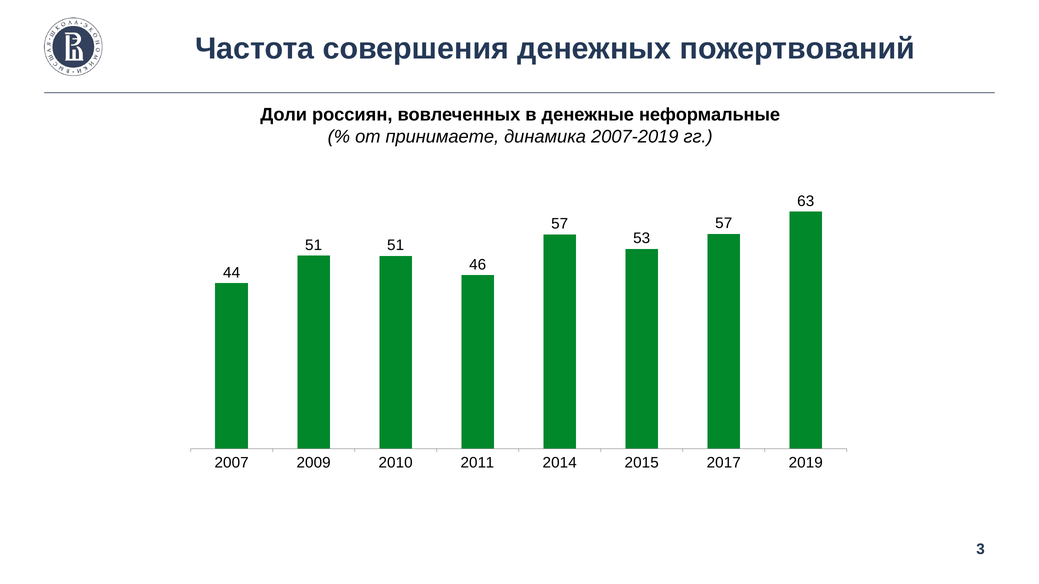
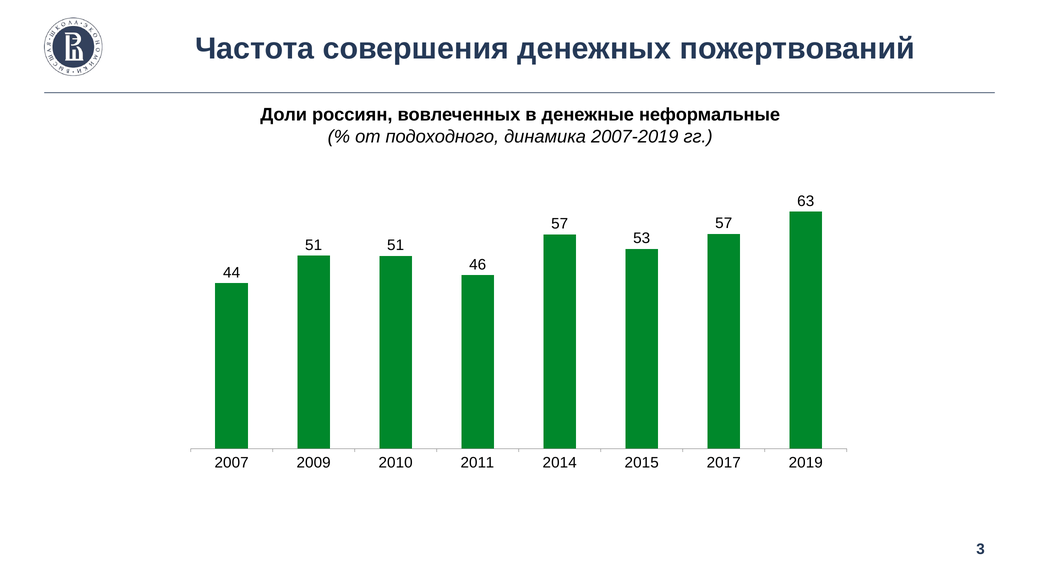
принимаете: принимаете -> подоходного (442, 137)
